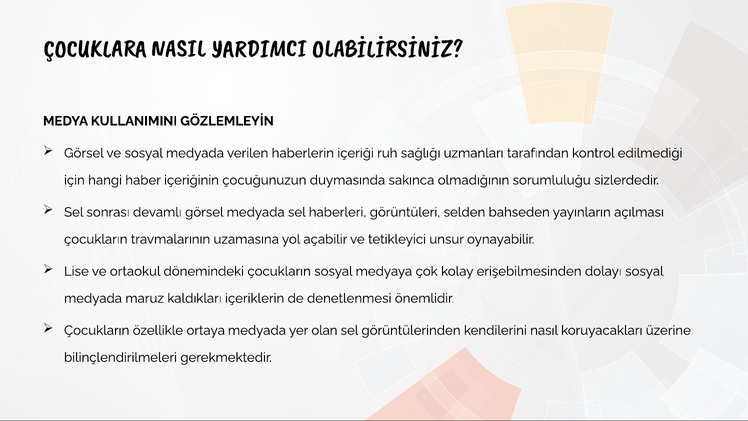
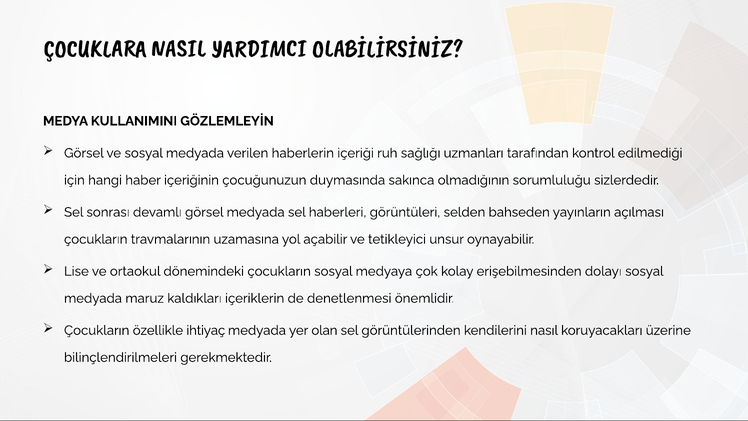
ortaya: ortaya -> ihtiyaç (206, 330)
